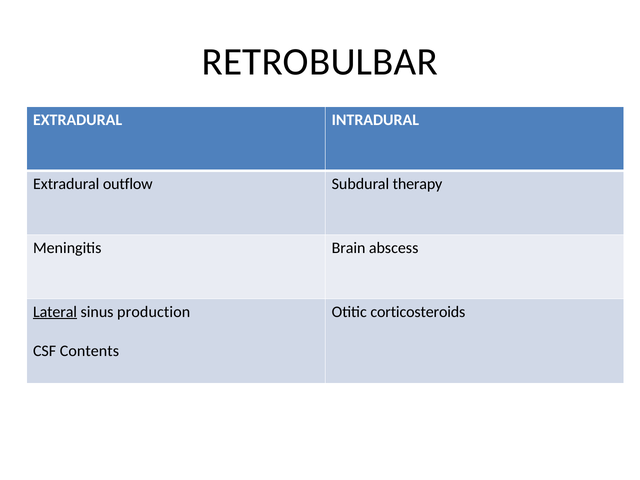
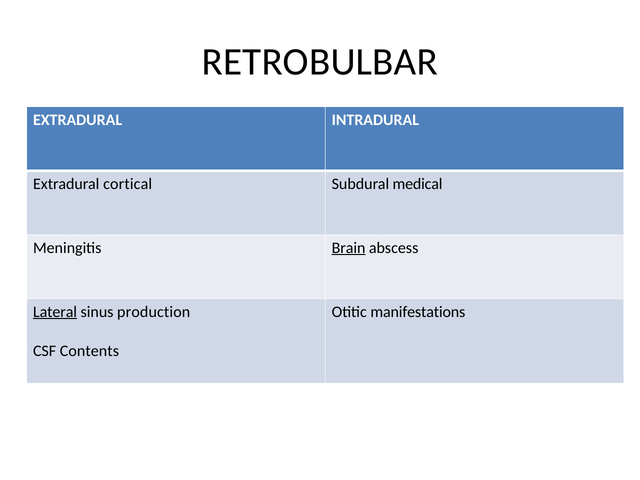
outflow: outflow -> cortical (128, 184)
therapy: therapy -> medical (418, 184)
Brain underline: none -> present (349, 248)
corticosteroids: corticosteroids -> manifestations (418, 312)
